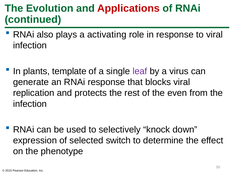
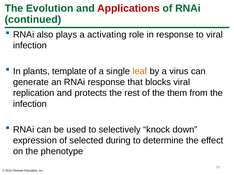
leaf colour: purple -> orange (140, 71)
even: even -> them (177, 93)
switch: switch -> during (118, 141)
